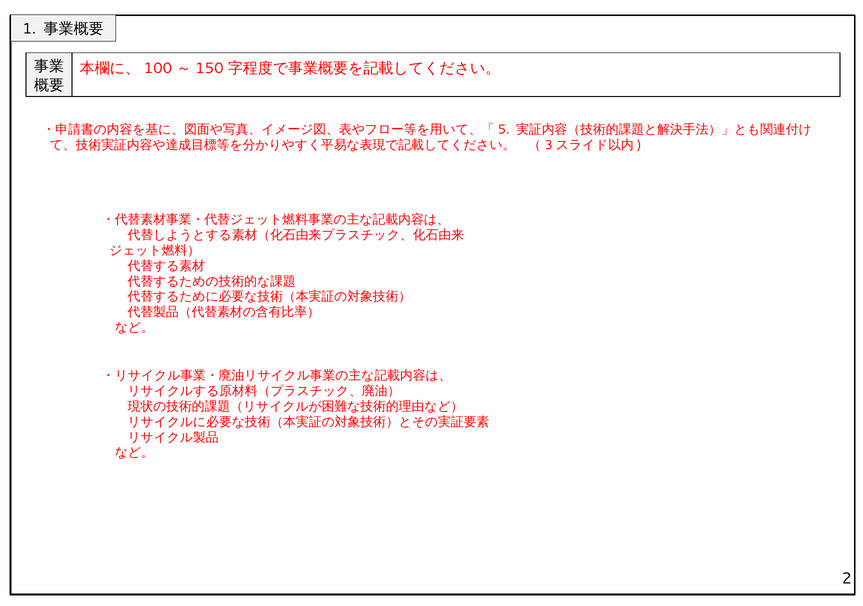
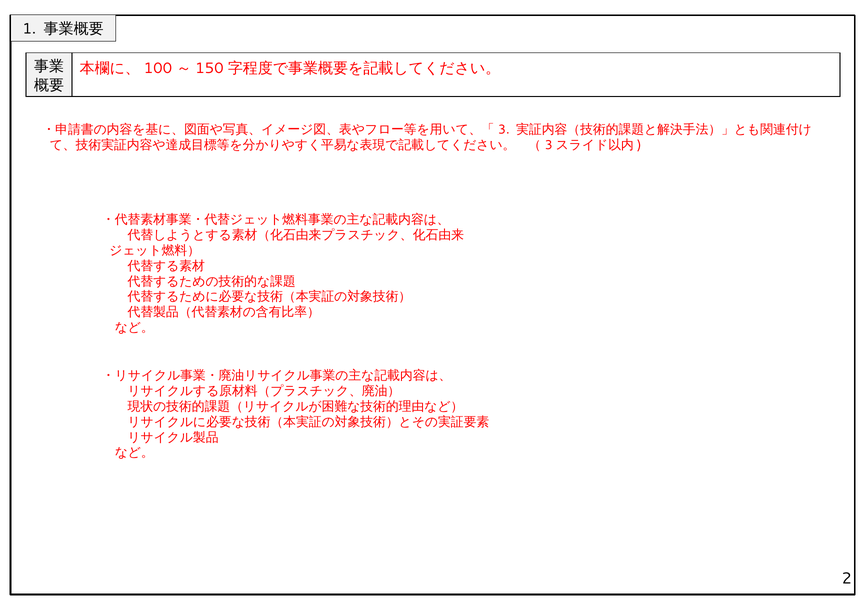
5: 5 -> 3 (504, 130)
